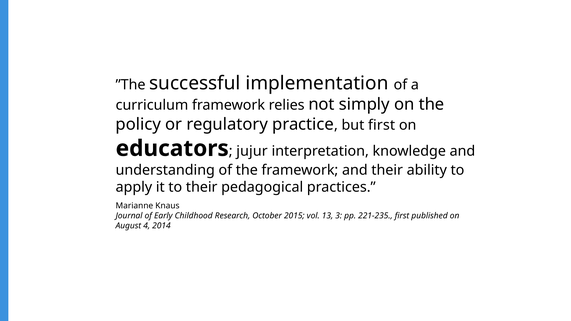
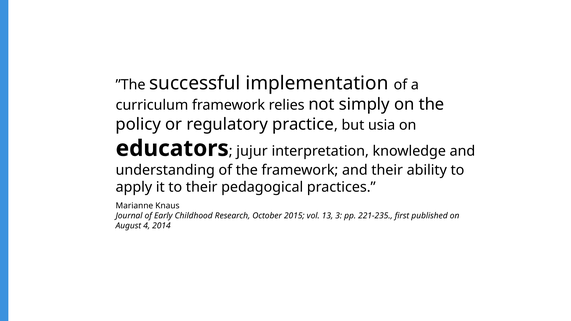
but first: first -> usia (382, 125)
